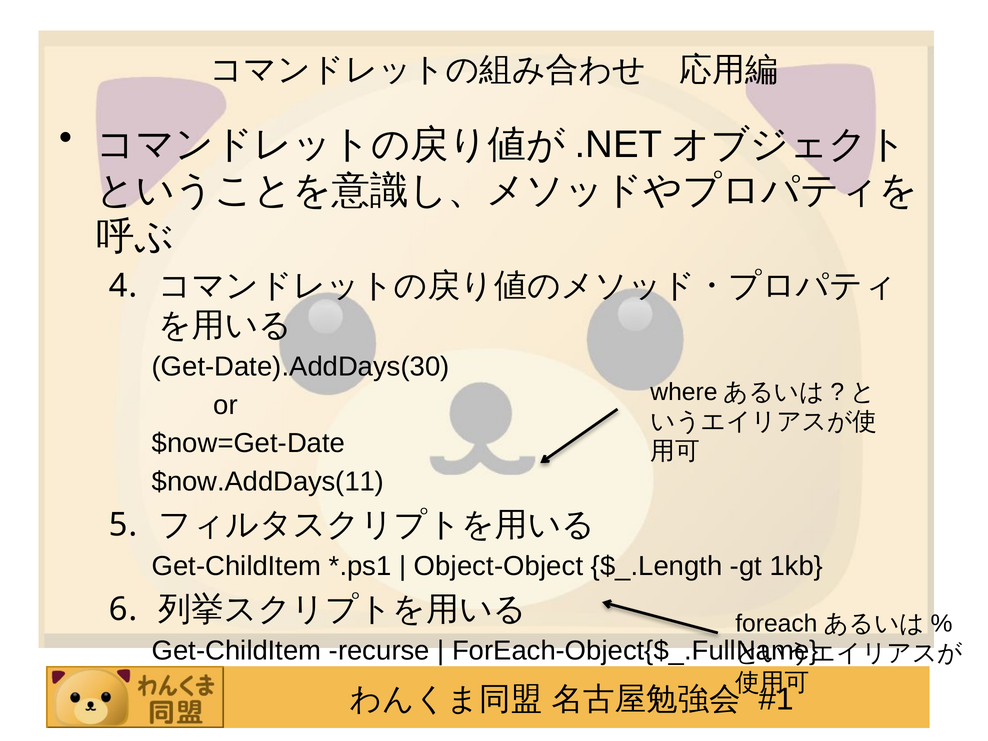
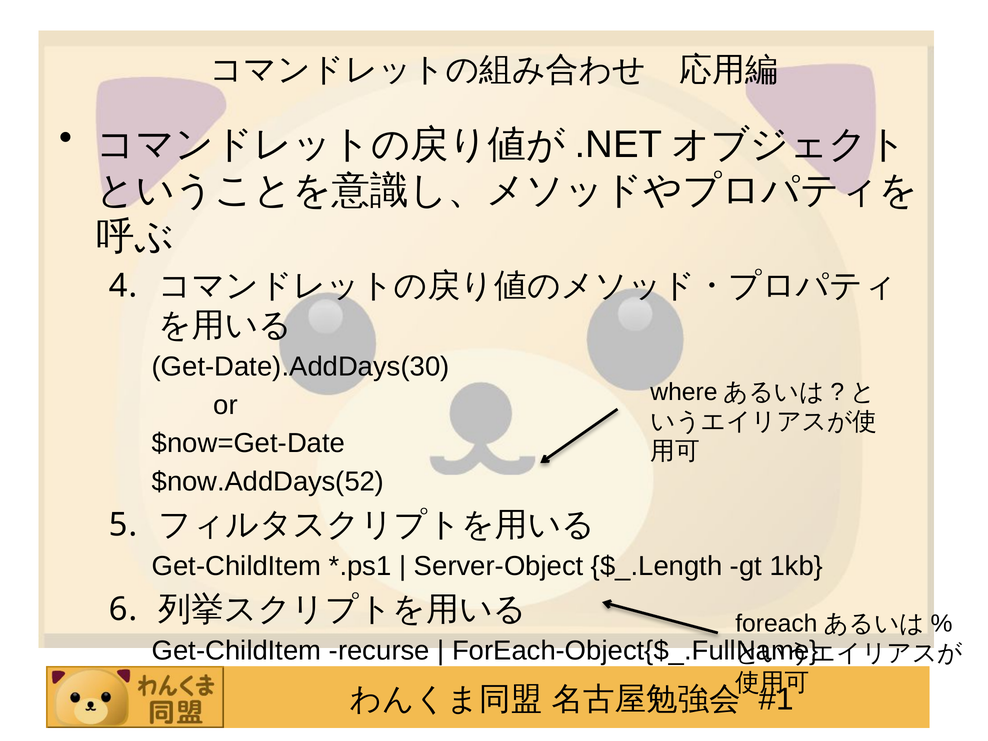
$now.AddDays(11: $now.AddDays(11 -> $now.AddDays(52 (268, 482)
Object-Object: Object-Object -> Server-Object (499, 566)
